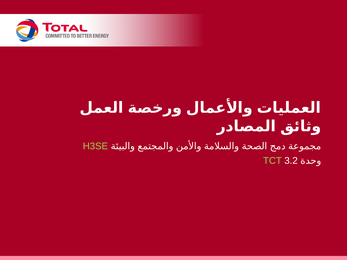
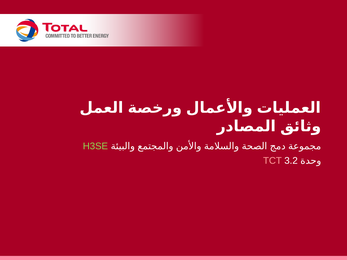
TCT colour: light green -> pink (272, 161)
